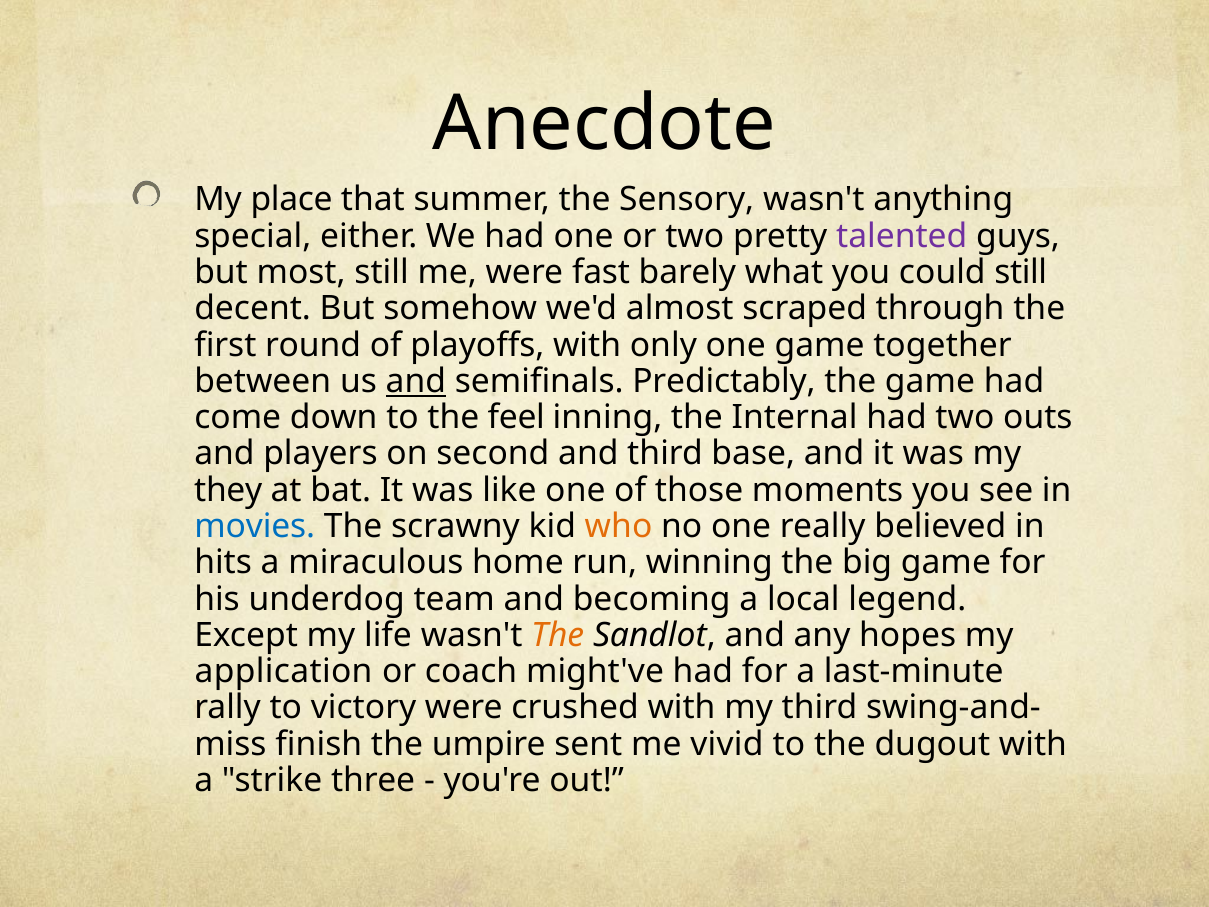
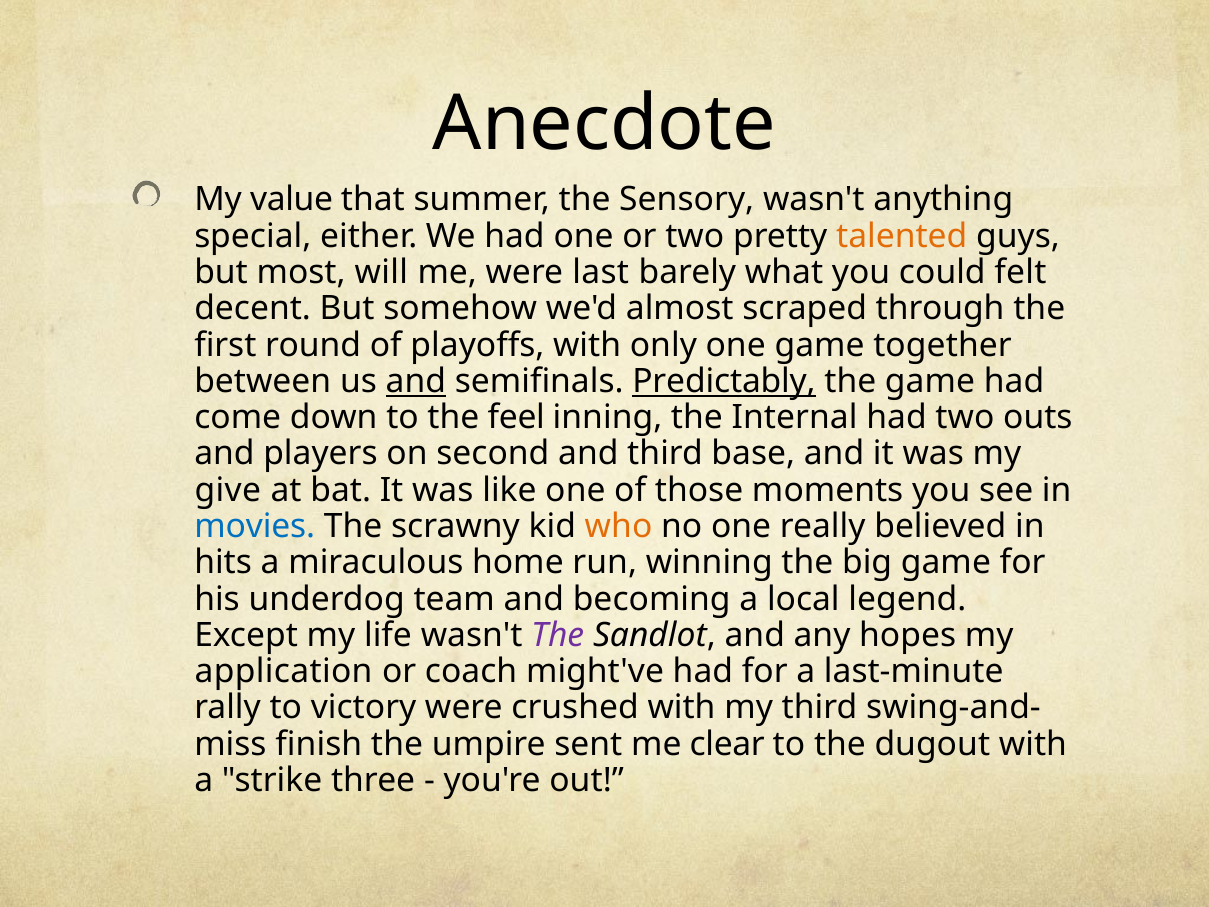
place: place -> value (292, 200)
talented colour: purple -> orange (902, 236)
most still: still -> will (381, 272)
fast: fast -> last (601, 272)
could still: still -> felt (1020, 272)
Predictably underline: none -> present (724, 381)
they: they -> give (228, 490)
The colour: orange -> purple (558, 635)
vivid: vivid -> clear (727, 744)
